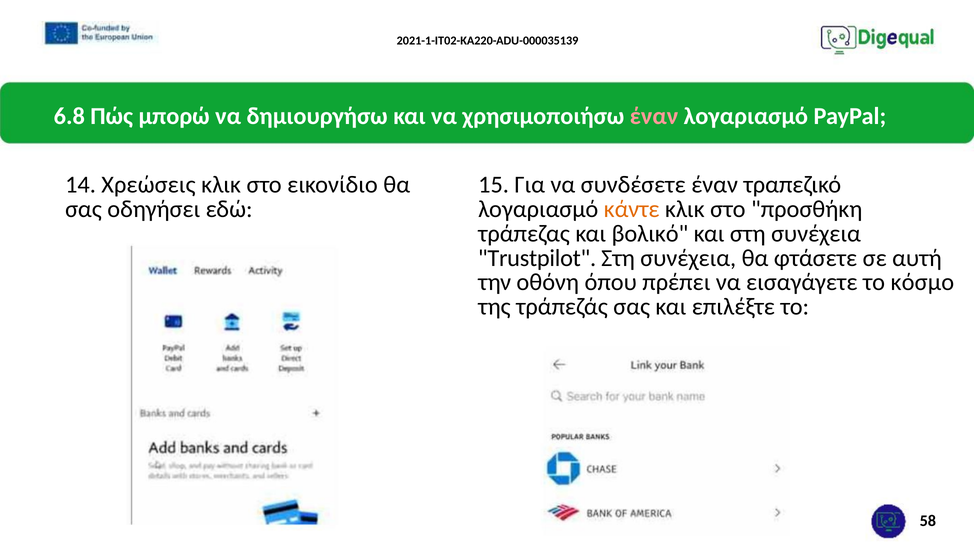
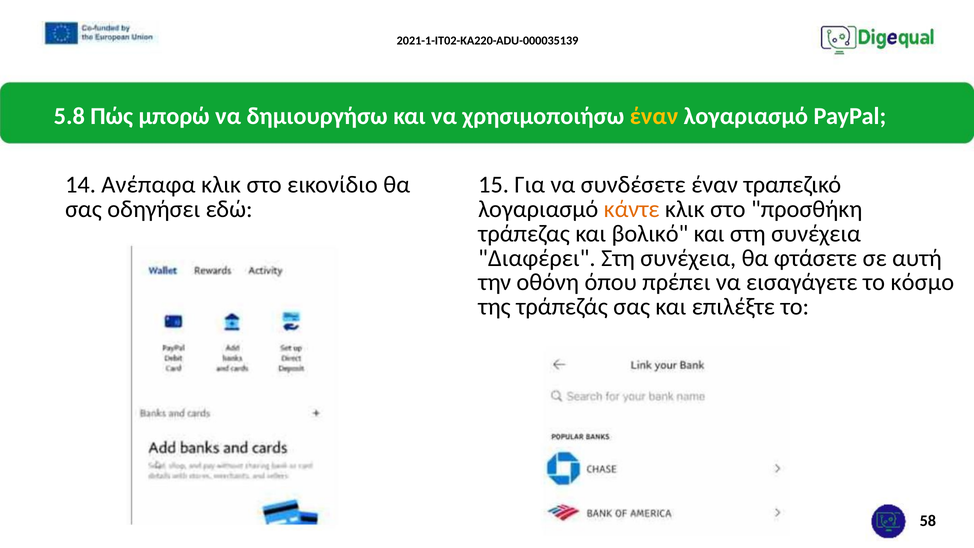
6.8: 6.8 -> 5.8 (69, 116)
έναν colour: pink -> yellow (654, 116)
Χρεώσεις: Χρεώσεις -> Ανέπαφα (148, 185)
Trustpilot: Trustpilot -> Διαφέρει (537, 258)
